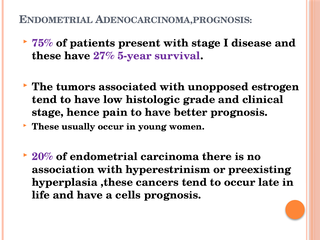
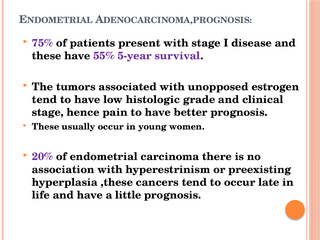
27%: 27% -> 55% (104, 56)
cells: cells -> little (128, 195)
